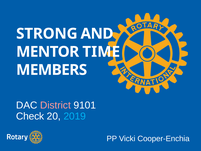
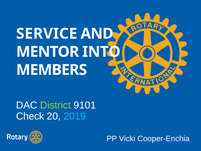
STRONG: STRONG -> SERVICE (47, 34)
TIME: TIME -> INTO (101, 52)
District colour: pink -> light green (55, 105)
